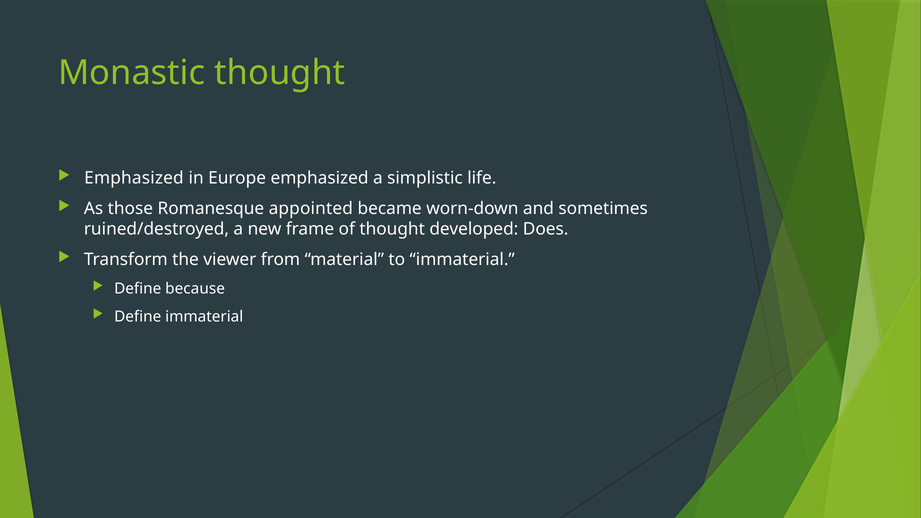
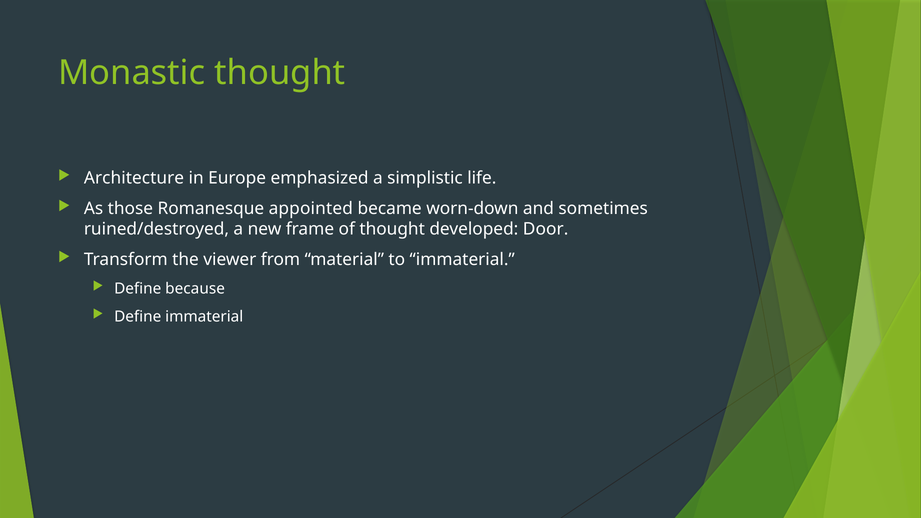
Emphasized: Emphasized -> Architecture (134, 178)
Does: Does -> Door (546, 229)
